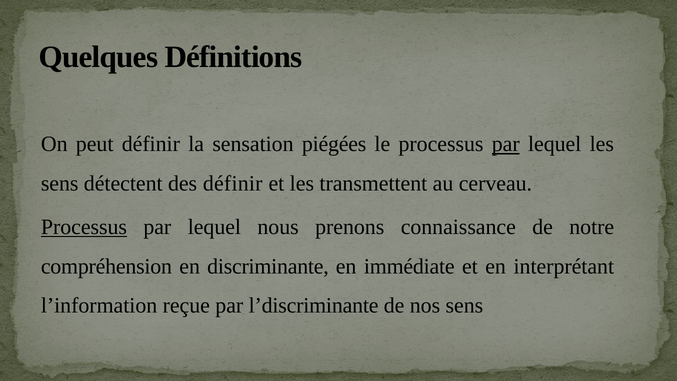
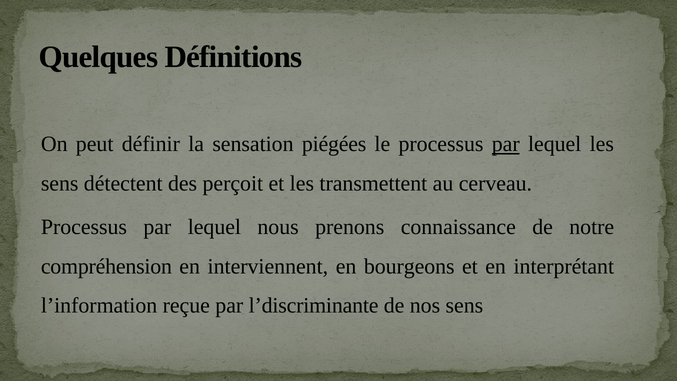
des définir: définir -> perçoit (233, 183)
Processus underline: present -> none (84, 227)
discriminante: discriminante -> interviennent (268, 266)
immédiate: immédiate -> bourgeons (409, 266)
